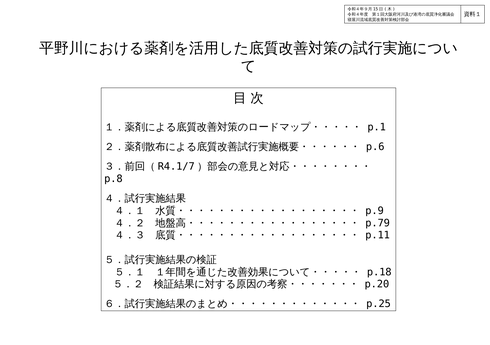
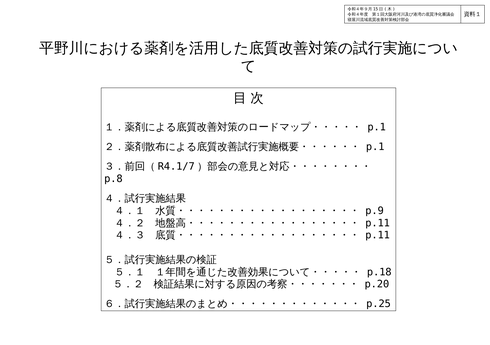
p.6: p.6 -> p.1 (375, 147)
p.79: p.79 -> p.11 (378, 223)
